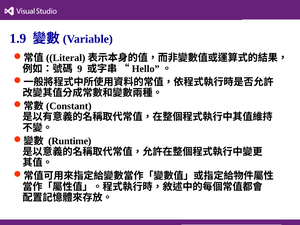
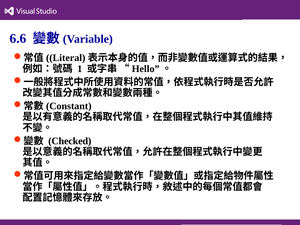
1.9: 1.9 -> 6.6 (18, 39)
9: 9 -> 1 (80, 69)
Runtime: Runtime -> Checked (70, 141)
